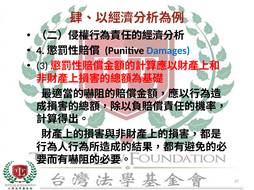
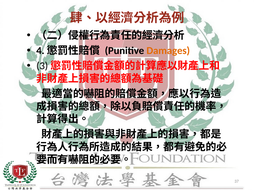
Damages colour: blue -> orange (168, 51)
